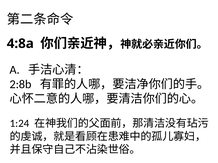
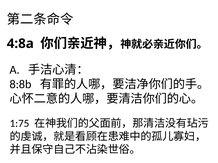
2:8b: 2:8b -> 8:8b (21, 84)
1:24: 1:24 -> 1:75 (19, 124)
